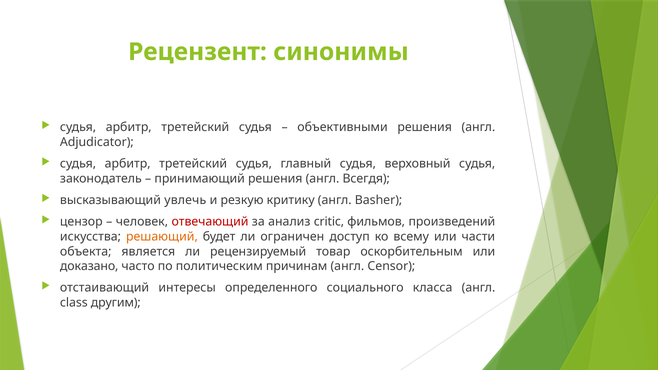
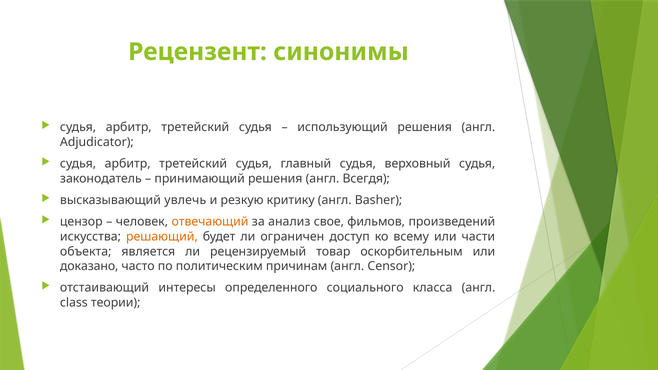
объективными: объективными -> использующий (343, 127)
отвечающий colour: red -> orange (210, 222)
critic: critic -> свое (329, 222)
другим: другим -> теории (116, 303)
